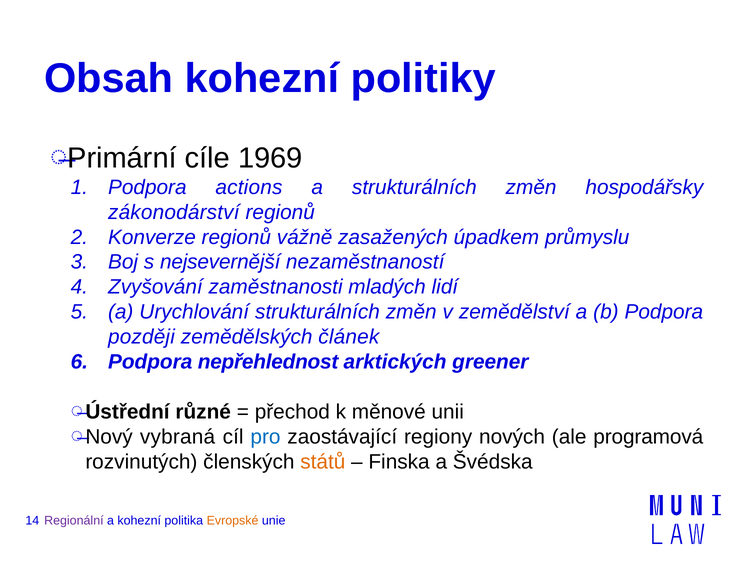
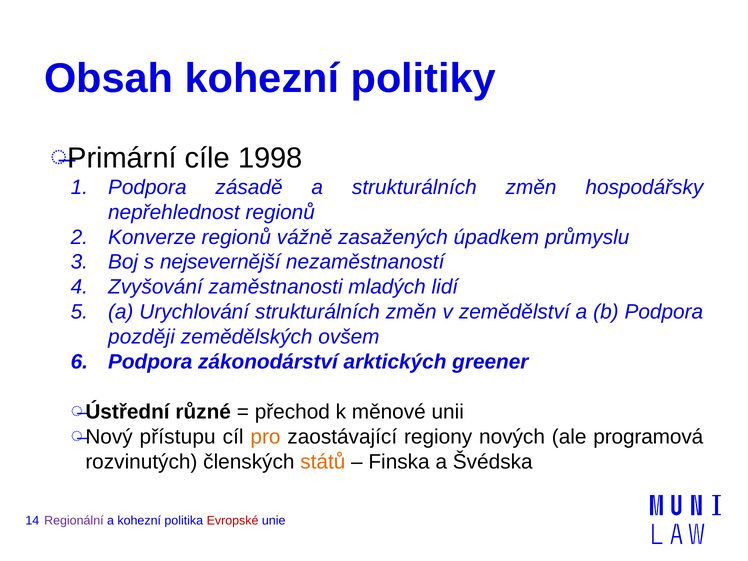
1969: 1969 -> 1998 (270, 158)
actions: actions -> zásadě (249, 187)
zákonodárství: zákonodárství -> nepřehlednost (174, 212)
článek: článek -> ovšem (349, 337)
nepřehlednost: nepřehlednost -> zákonodárství (268, 362)
vybraná: vybraná -> přístupu (178, 437)
pro colour: blue -> orange (265, 437)
Evropské colour: orange -> red (233, 521)
